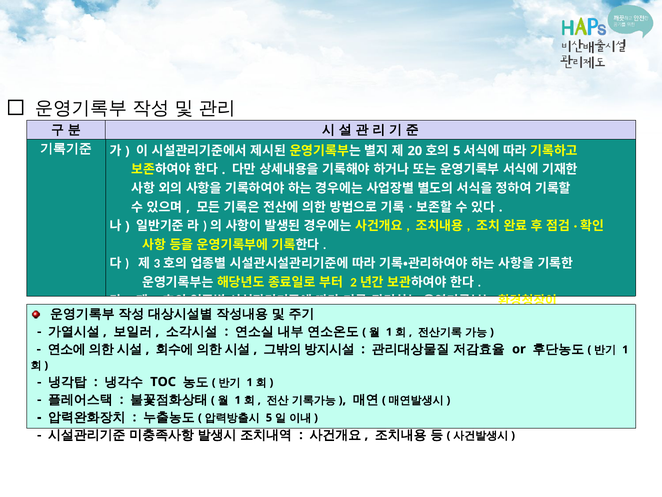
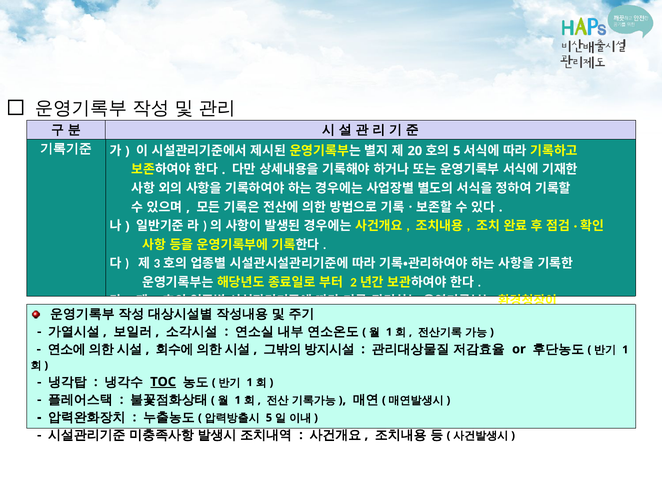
TOC underline: none -> present (163, 381)
